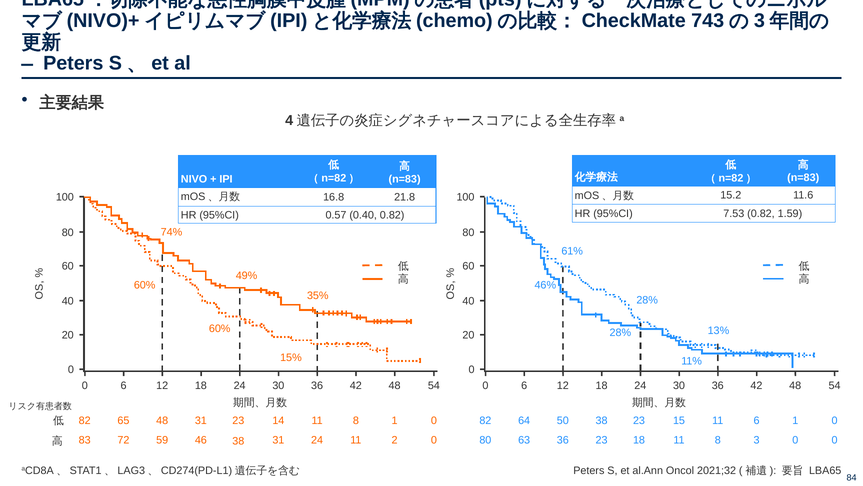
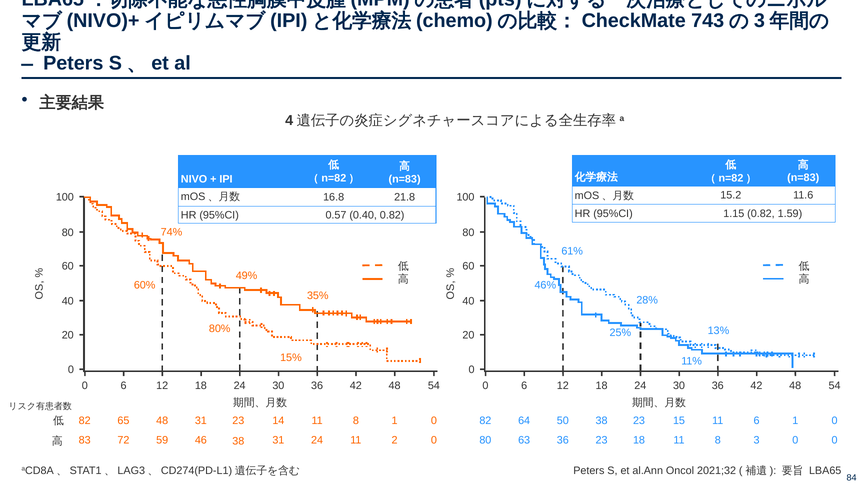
7.53: 7.53 -> 1.15 (734, 213)
60%: 60% -> 80% (220, 328)
28%: 28% -> 25% (620, 332)
